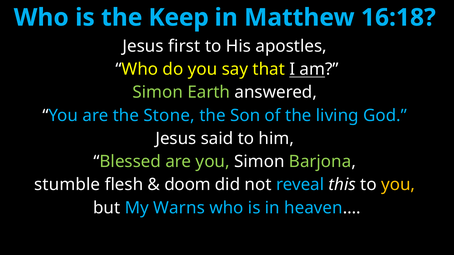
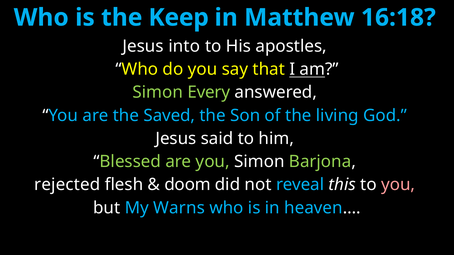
first: first -> into (184, 46)
Earth: Earth -> Every (209, 92)
Stone: Stone -> Saved (169, 116)
stumble: stumble -> rejected (67, 185)
you colour: yellow -> pink (398, 185)
